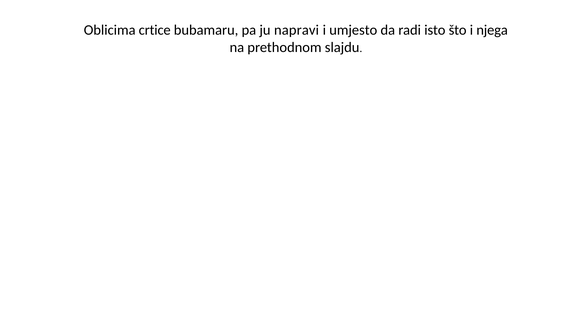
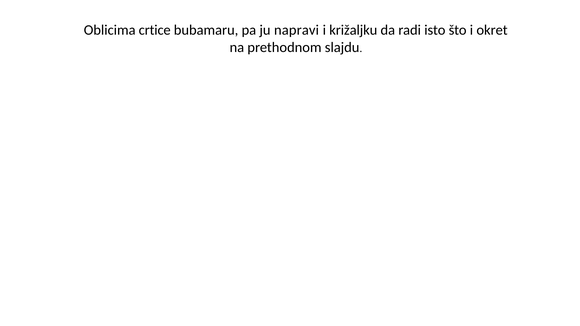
umjesto: umjesto -> križaljku (353, 30)
njega: njega -> okret (492, 30)
